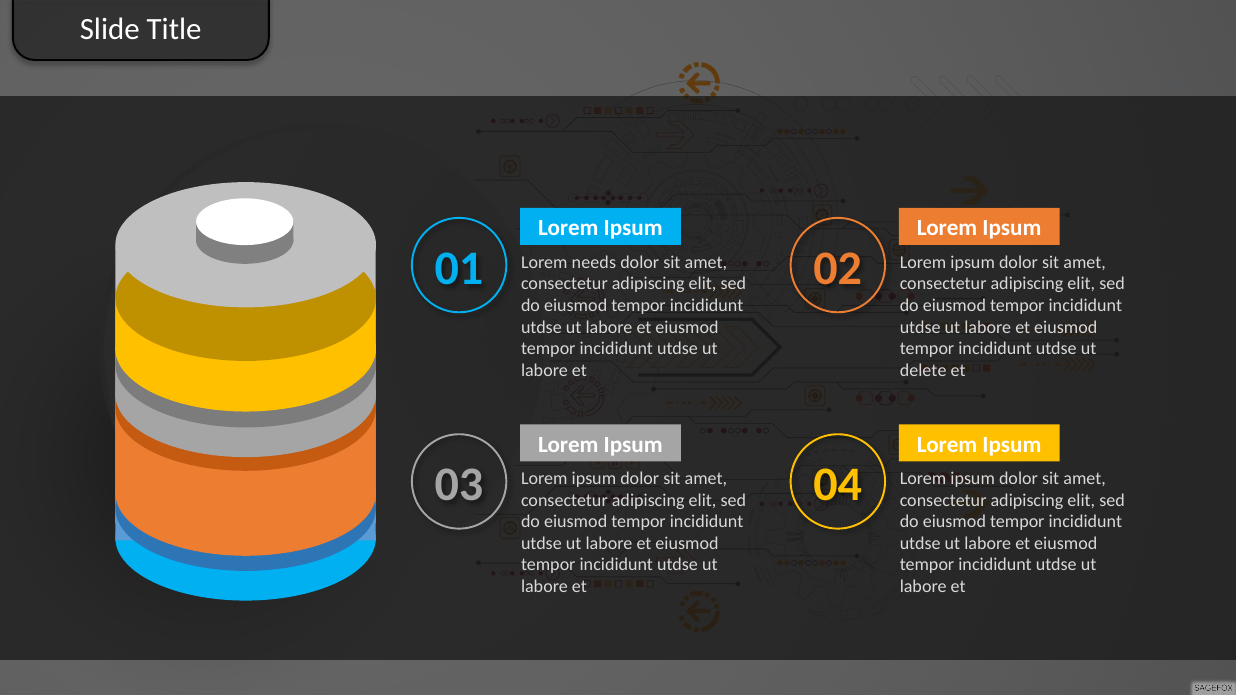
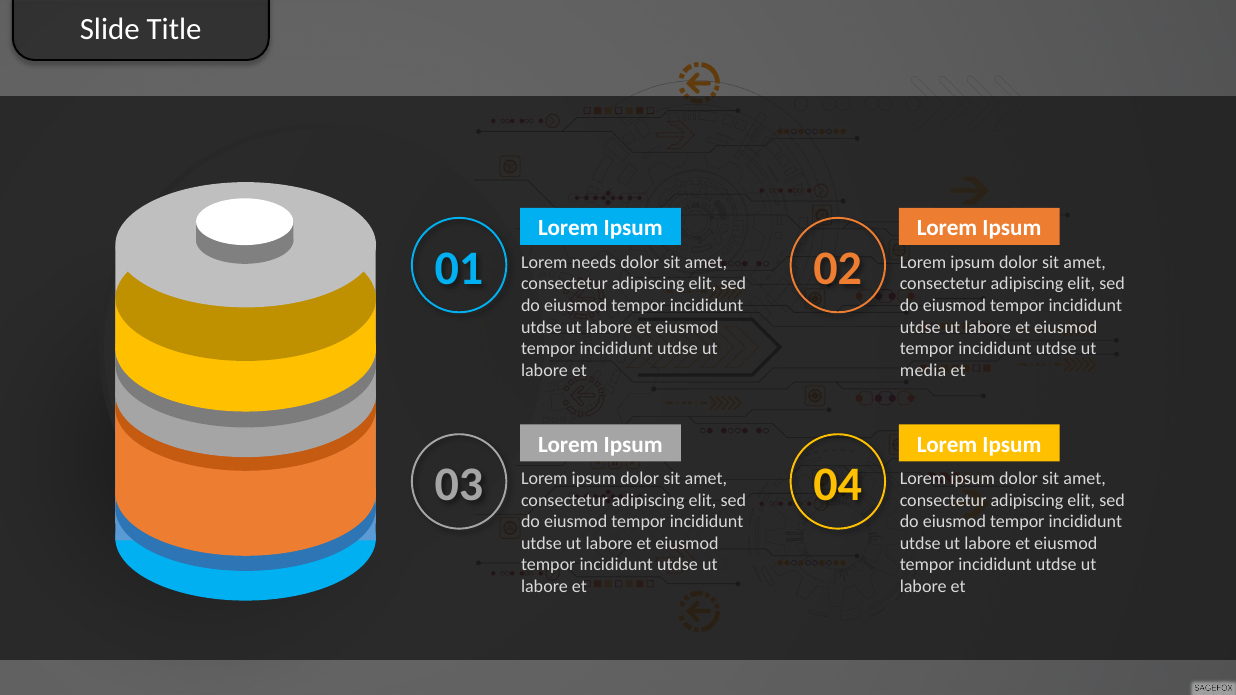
delete: delete -> media (923, 370)
